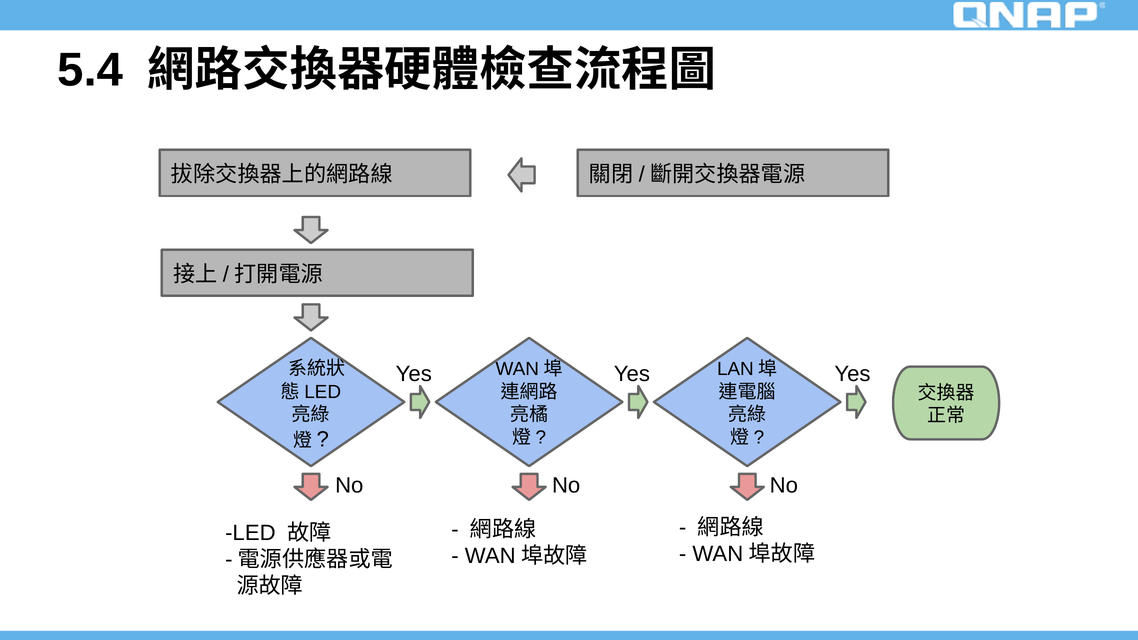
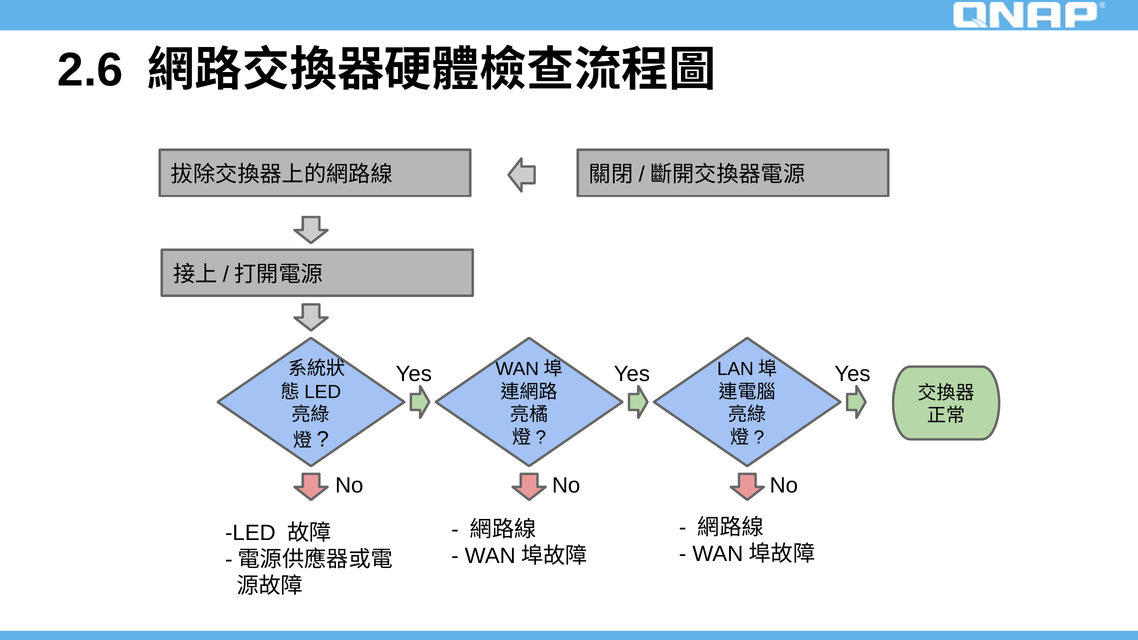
5.4: 5.4 -> 2.6 (90, 70)
